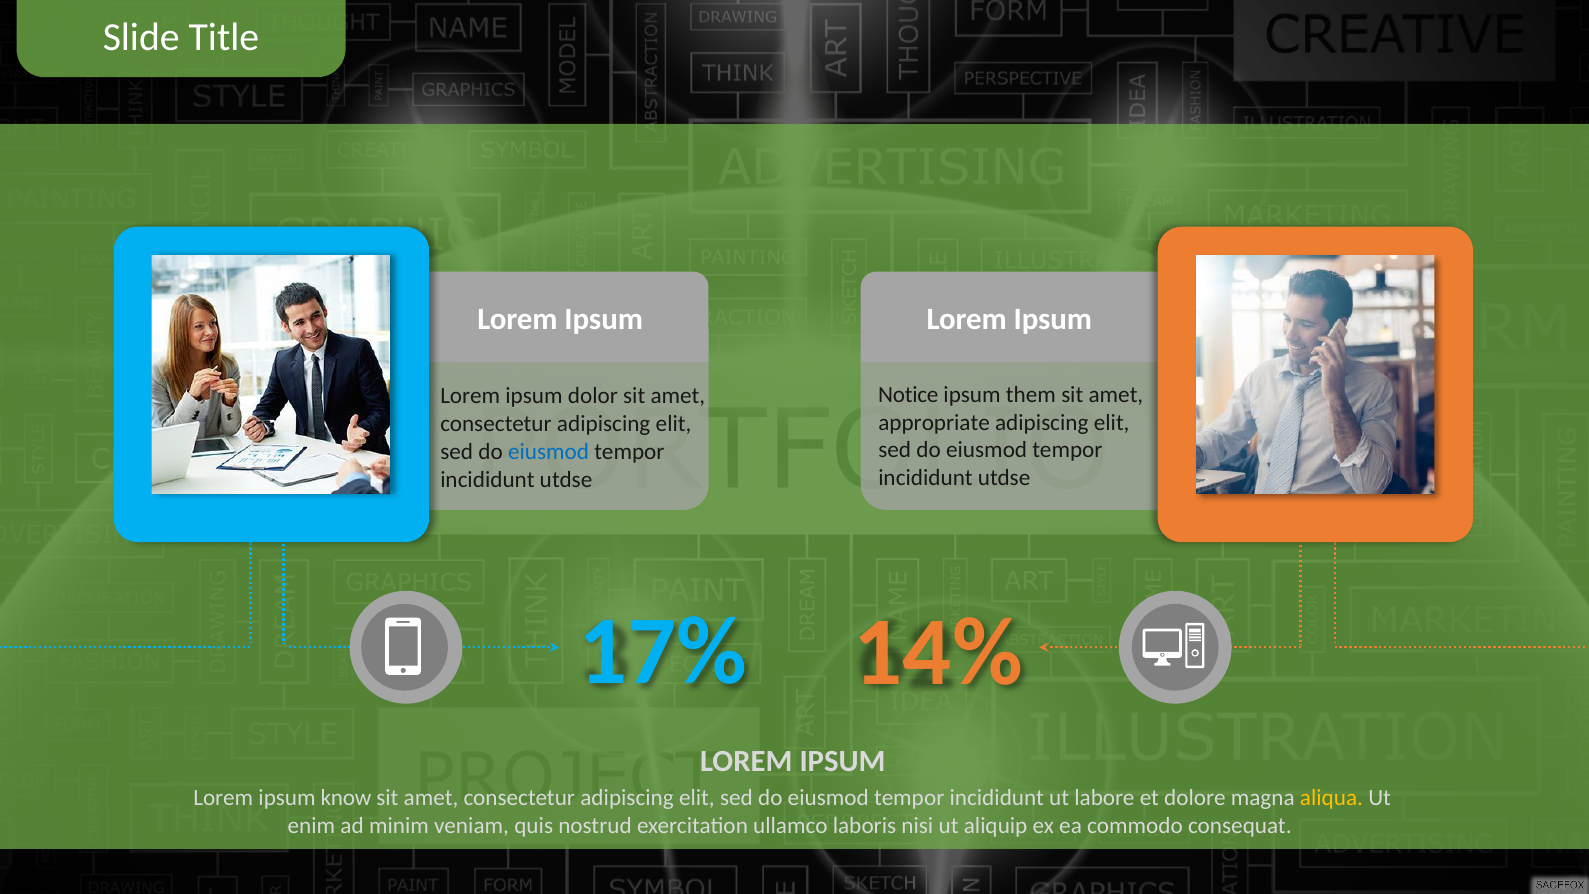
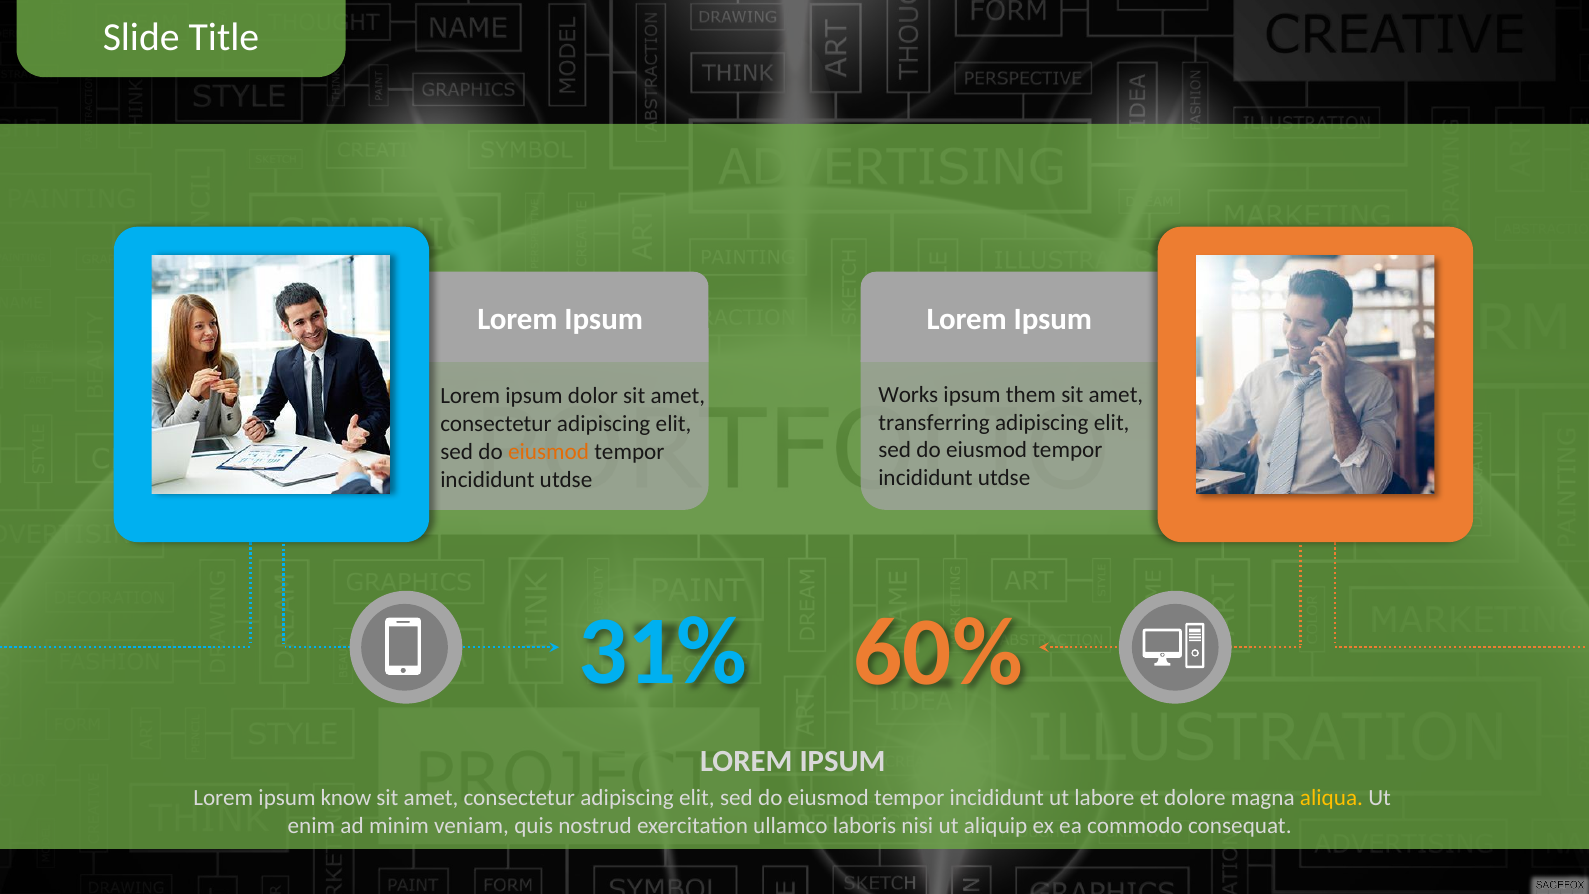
Notice: Notice -> Works (908, 395)
appropriate: appropriate -> transferring (934, 422)
eiusmod colour: blue -> orange (549, 451)
17%: 17% -> 31% (663, 652)
14%: 14% -> 60% (938, 652)
